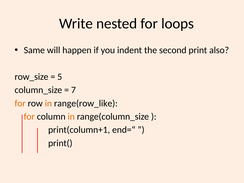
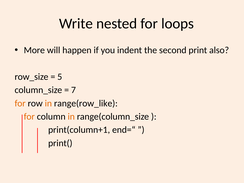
Same: Same -> More (34, 50)
